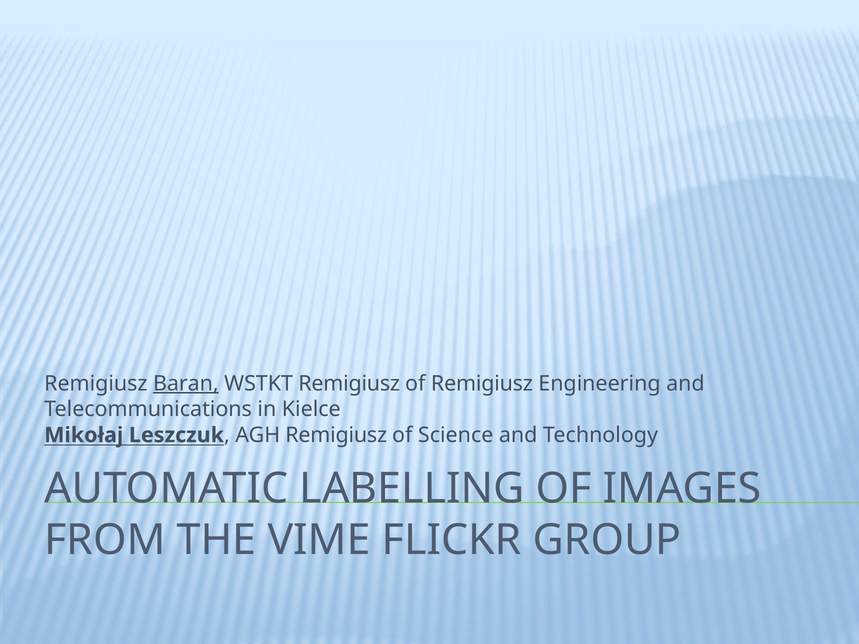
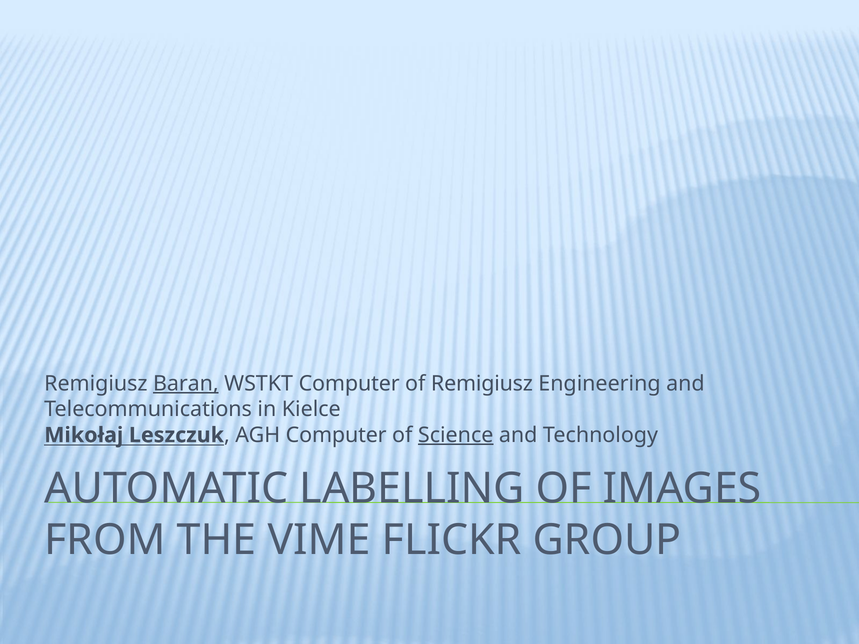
WSTKT Remigiusz: Remigiusz -> Computer (349, 384)
AGH Remigiusz: Remigiusz -> Computer (336, 435)
Science underline: none -> present (456, 435)
